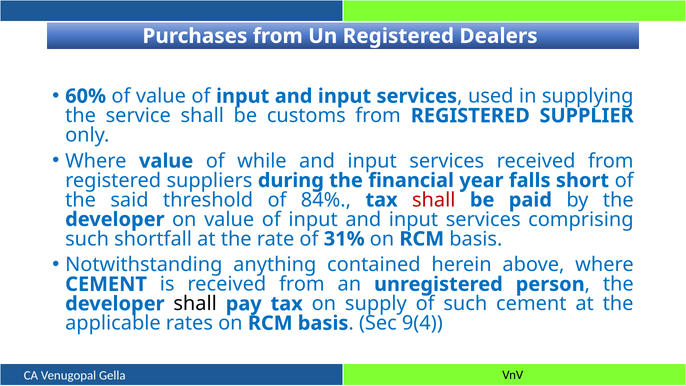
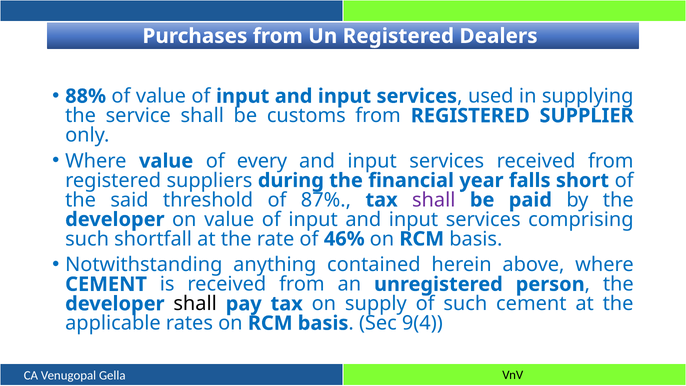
60%: 60% -> 88% (86, 96)
while: while -> every (262, 161)
84%: 84% -> 87% (326, 200)
shall colour: red -> purple (434, 200)
31%: 31% -> 46% (344, 239)
